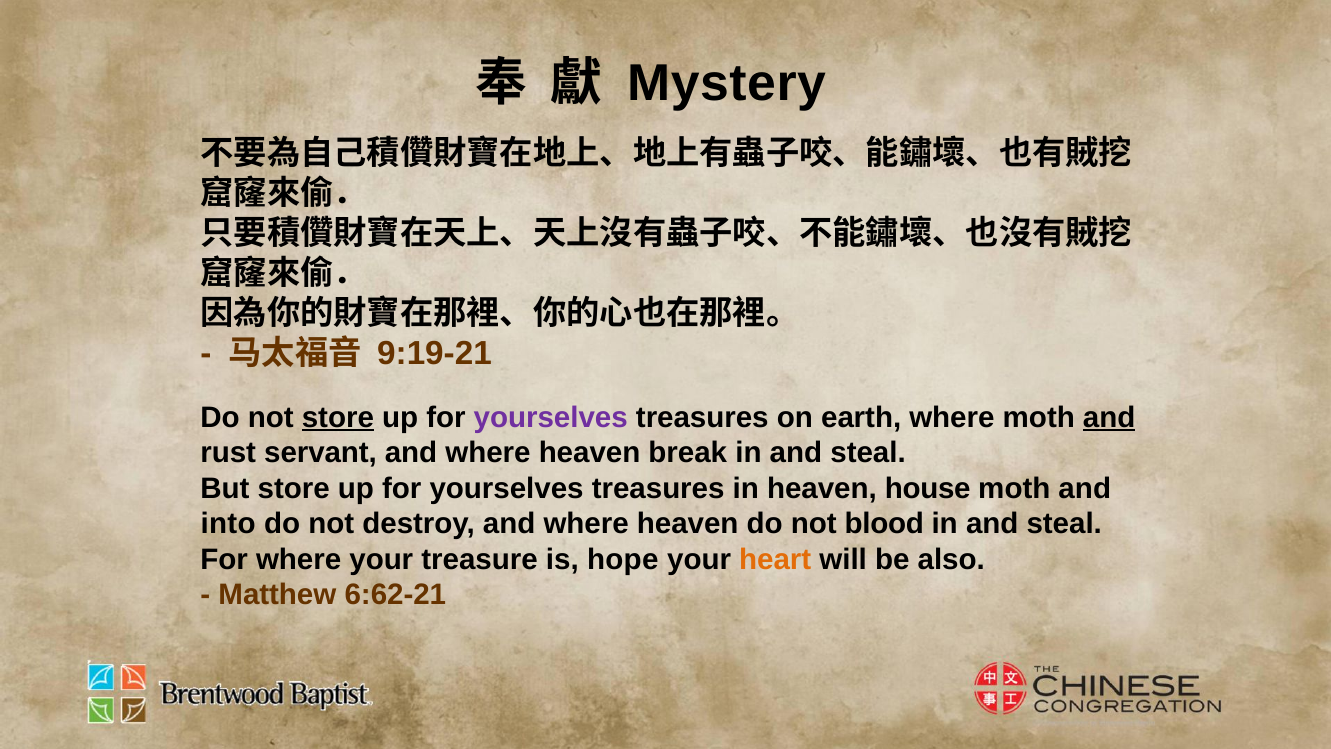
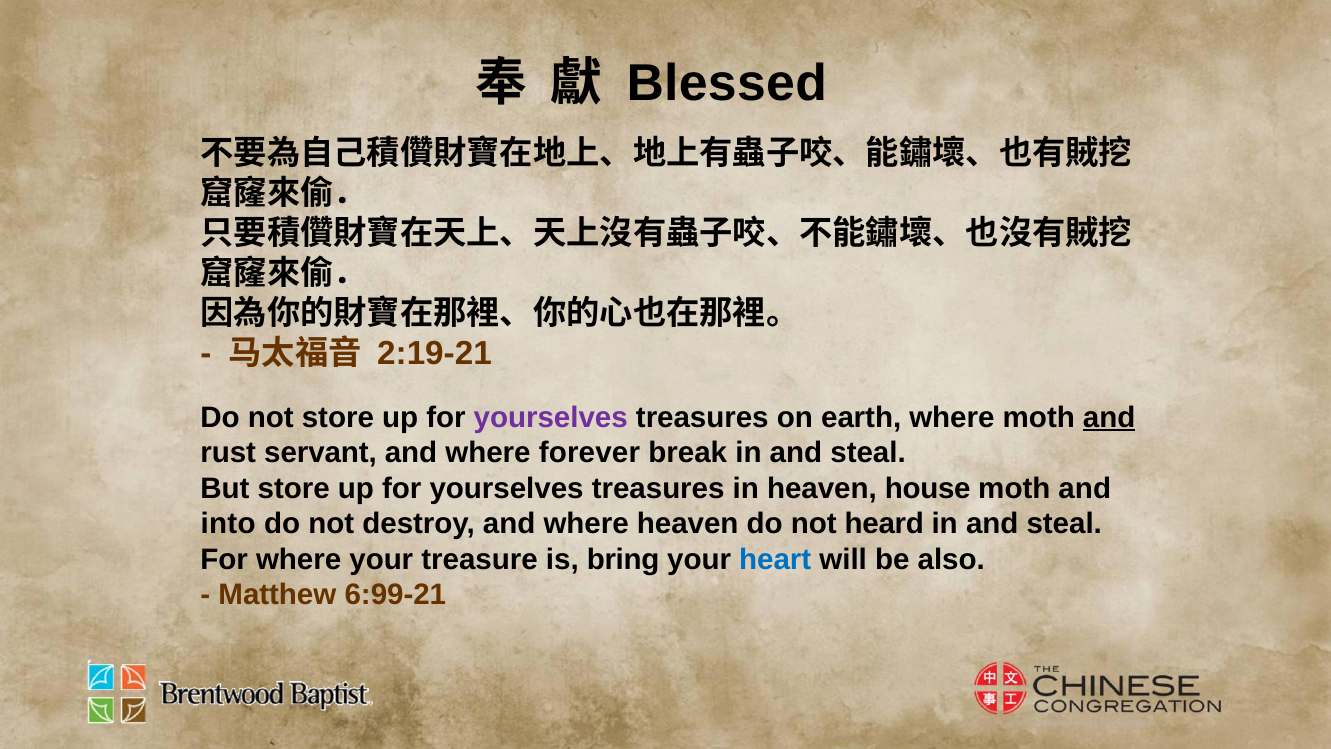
Mystery: Mystery -> Blessed (727, 83)
9:19-21: 9:19-21 -> 2:19-21 (435, 353)
store underline: present -> none (338, 417)
heaven: heaven -> forever (589, 453)
blood: blood -> heard (884, 524)
hope: hope -> bring (623, 559)
heart colour: orange -> blue (775, 559)
6:62-21: 6:62-21 -> 6:99-21 (395, 595)
